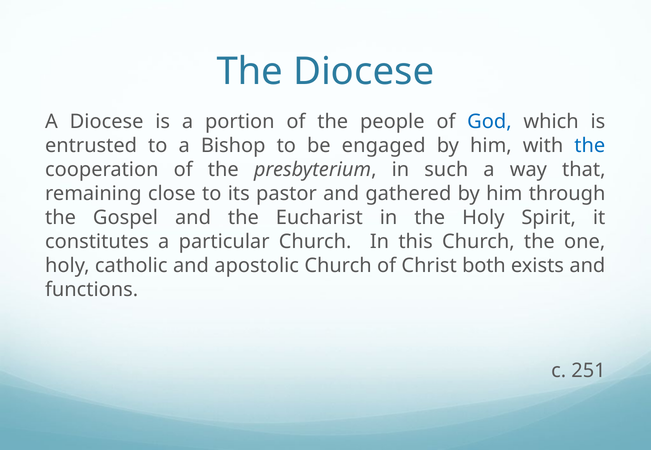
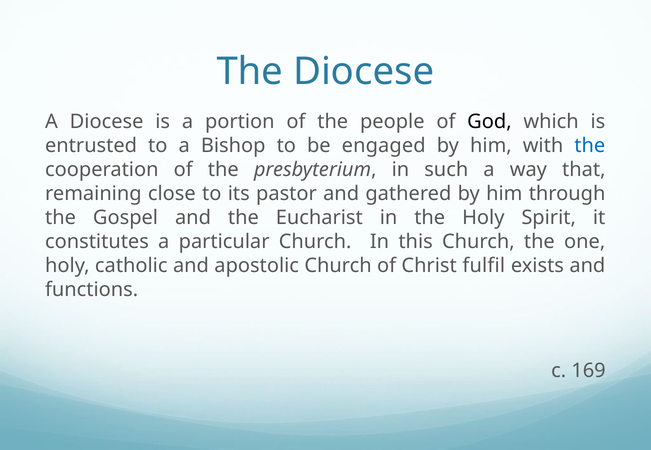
God colour: blue -> black (489, 122)
both: both -> fulfil (484, 266)
251: 251 -> 169 (589, 371)
